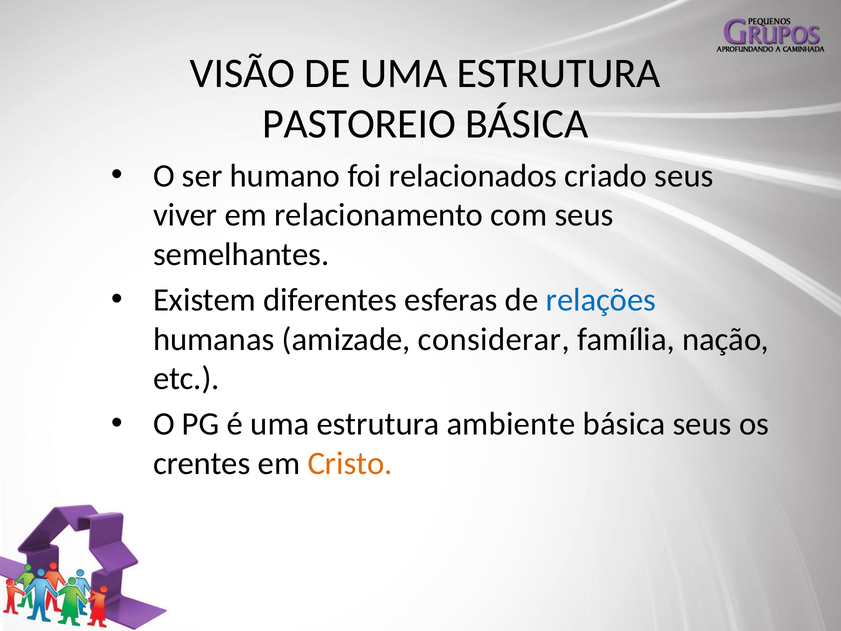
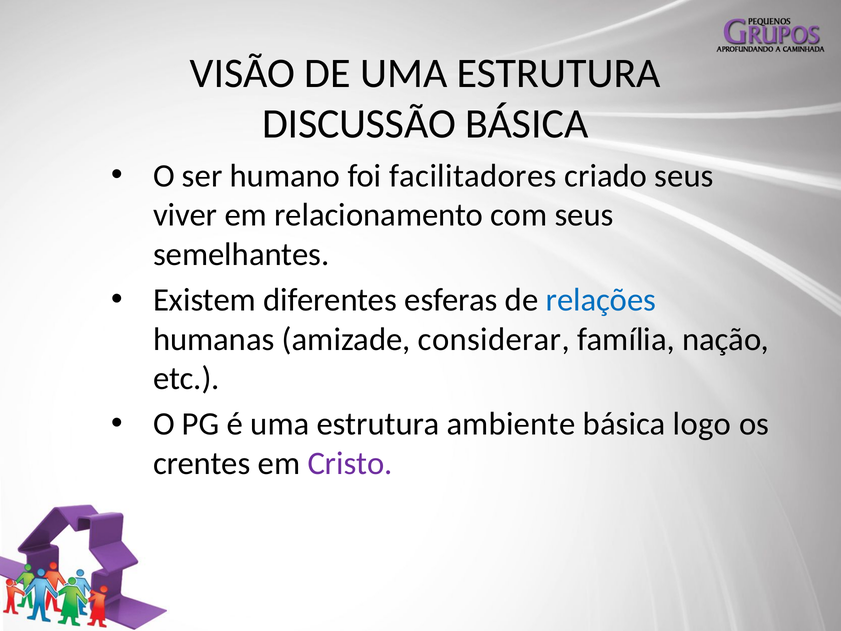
PASTOREIO: PASTOREIO -> DISCUSSÃO (359, 124)
relacionados: relacionados -> facilitadores (473, 176)
básica seus: seus -> logo (702, 424)
Cristo colour: orange -> purple (350, 463)
